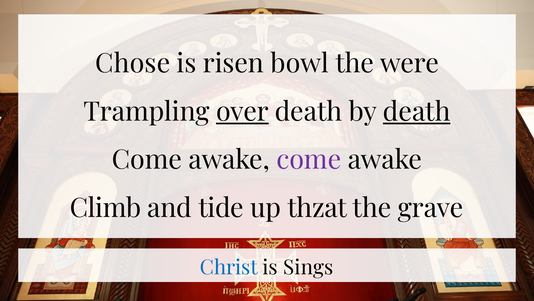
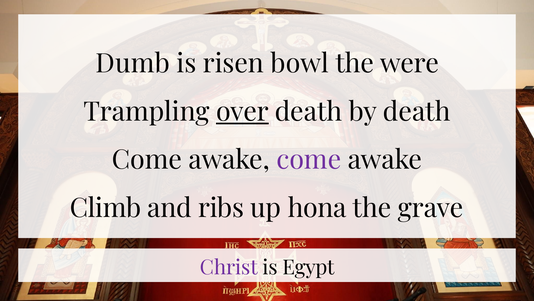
Chose: Chose -> Dumb (133, 64)
death underline: present -> none (417, 112)
tide: tide -> ribs (221, 208)
thzat: thzat -> hona (317, 208)
Christ colour: blue -> purple (229, 267)
Sings: Sings -> Egypt (308, 267)
